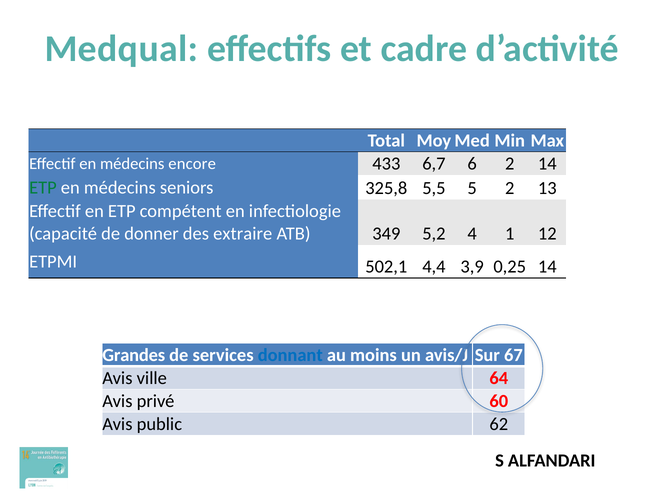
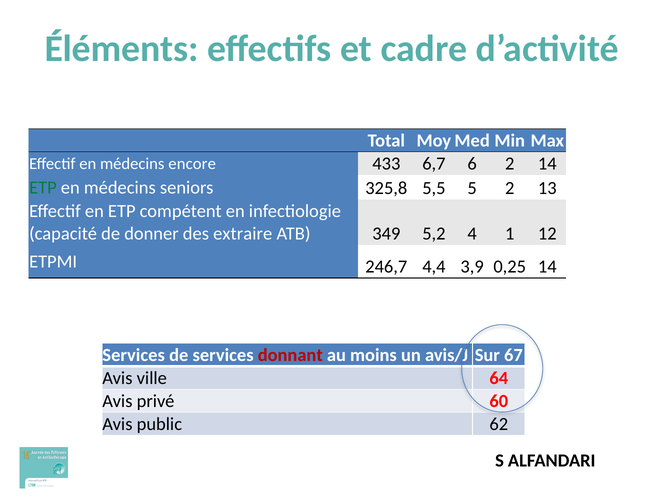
Medqual: Medqual -> Éléments (122, 49)
502,1: 502,1 -> 246,7 (386, 267)
Grandes: Grandes -> Services (134, 355)
donnant colour: blue -> red (290, 355)
